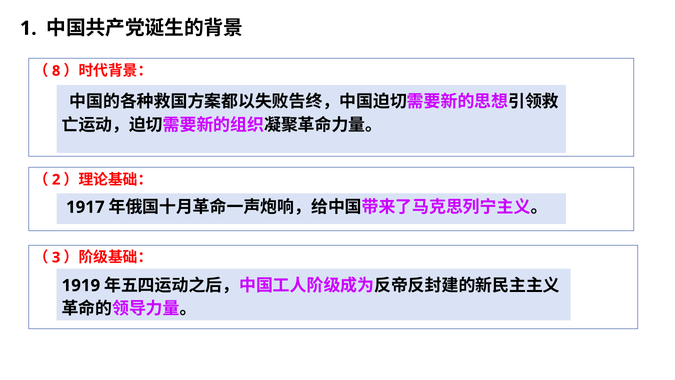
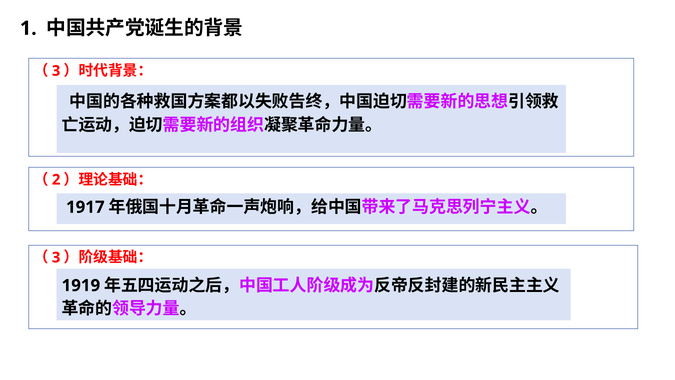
8: 8 -> 3 (56, 71)
